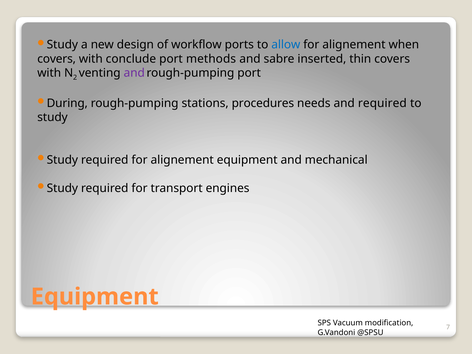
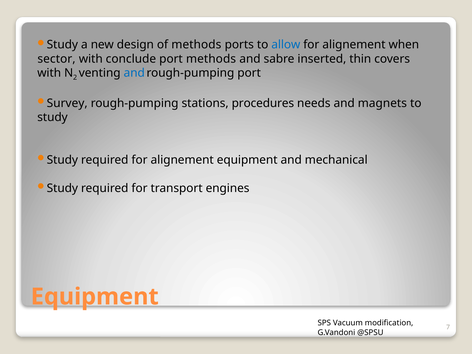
of workflow: workflow -> methods (196, 45)
covers: covers -> sector (56, 59)
and colour: purple -> blue (134, 73)
During: During -> Survey (67, 103)
and required: required -> magnets (382, 103)
